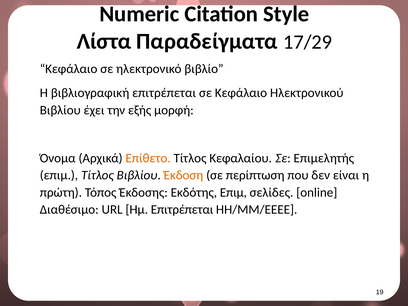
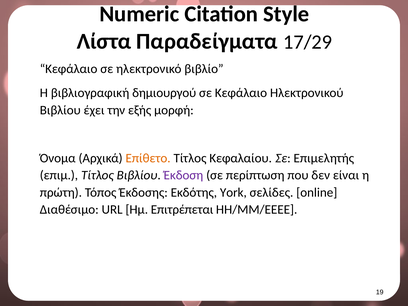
βιβλιογραφική επιτρέπεται: επιτρέπεται -> δημιουργού (164, 93)
Έκδοση colour: orange -> purple (183, 175)
Εκδότης Επιμ: Επιμ -> York (233, 192)
